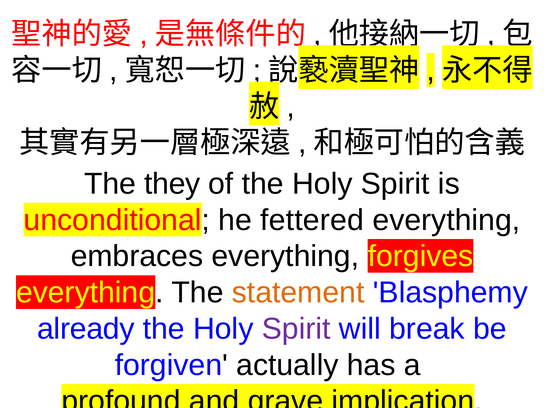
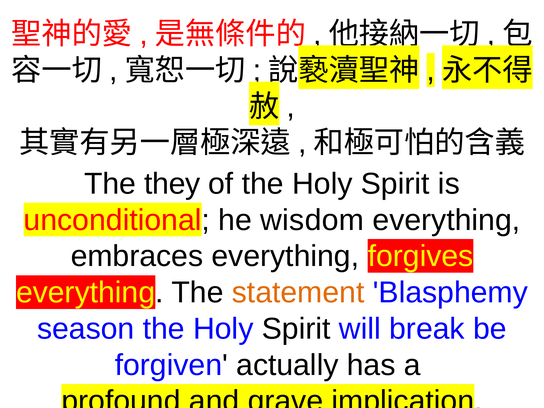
fettered: fettered -> wisdom (312, 220)
already: already -> season (86, 329)
Spirit colour: purple -> black (296, 329)
